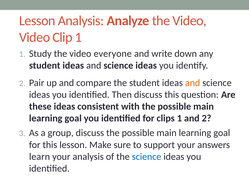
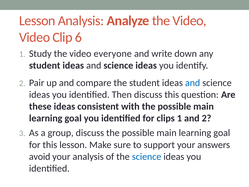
Clip 1: 1 -> 6 (78, 37)
and colour: orange -> blue (193, 83)
learn: learn -> avoid (40, 156)
